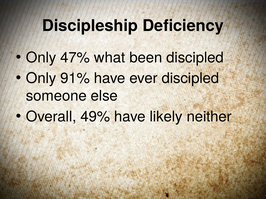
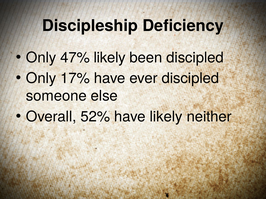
47% what: what -> likely (110, 58)
91%: 91% -> 17% (75, 78)
49%: 49% -> 52% (95, 117)
